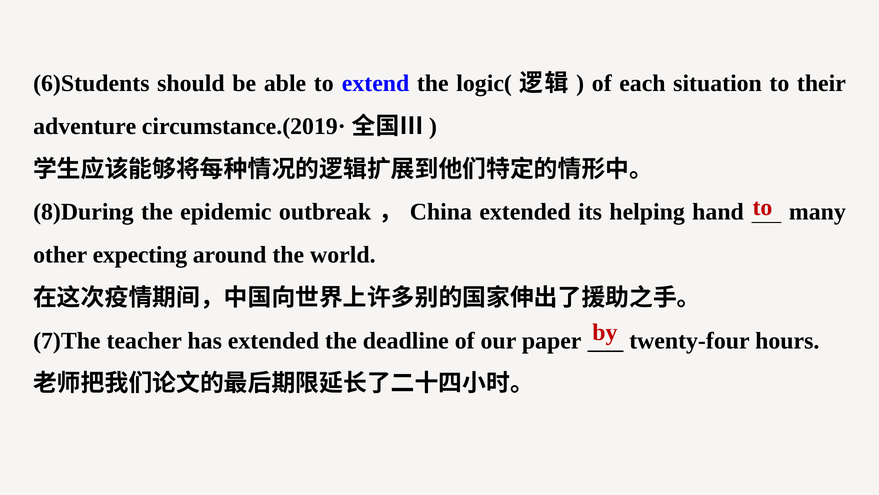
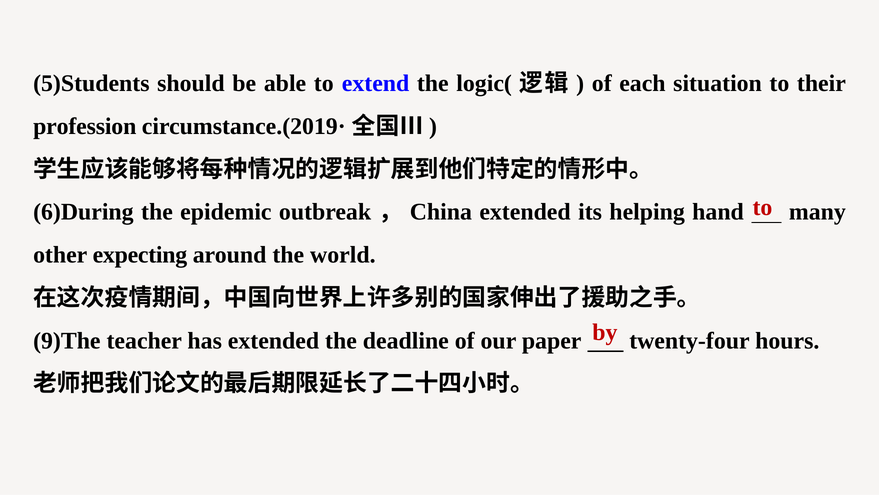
6)Students: 6)Students -> 5)Students (91, 83)
adventure: adventure -> profession (85, 126)
8)During: 8)During -> 6)During (83, 212)
7)The: 7)The -> 9)The (67, 340)
